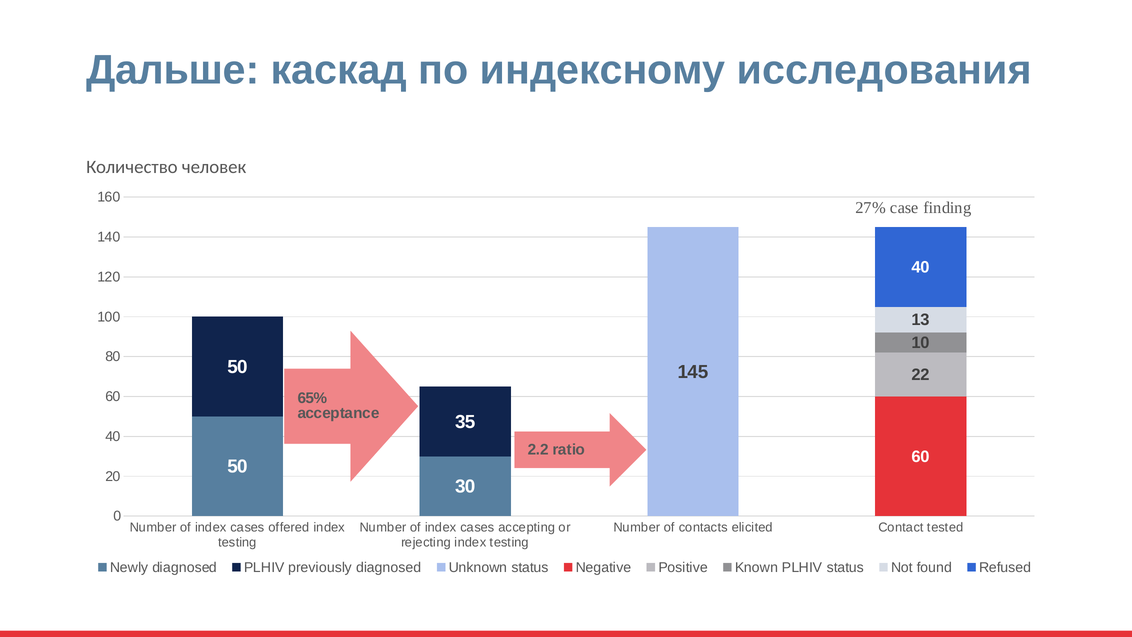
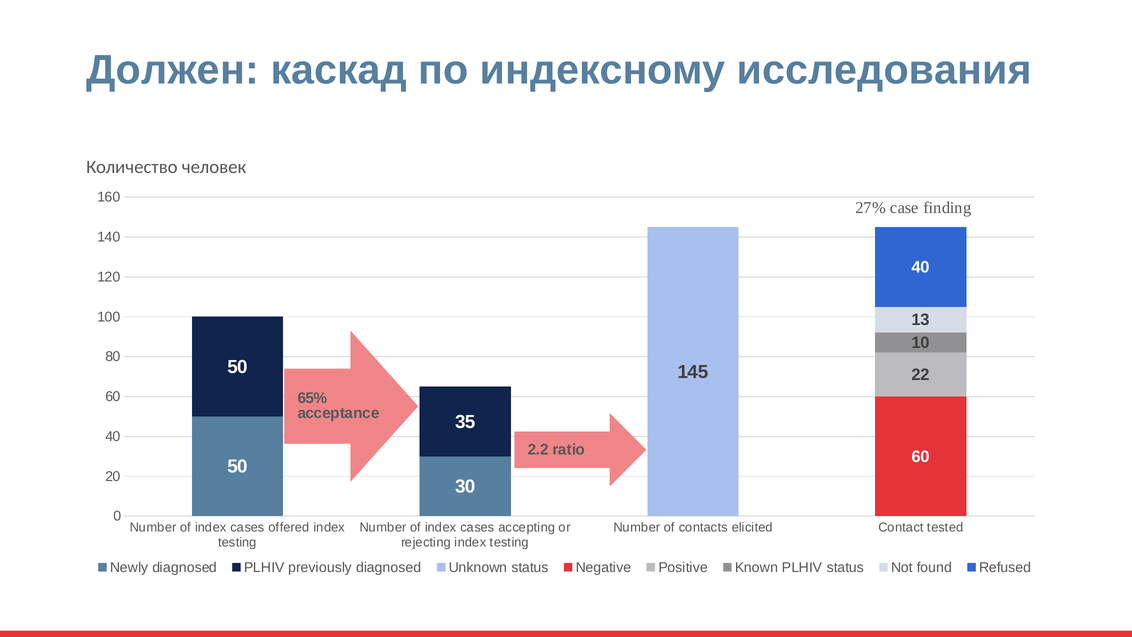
Дальше: Дальше -> Должен (173, 70)
